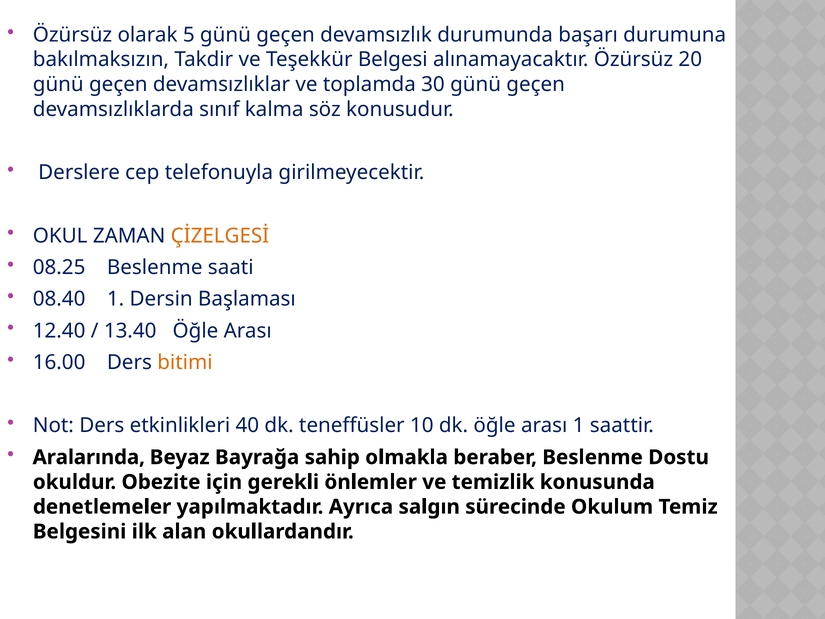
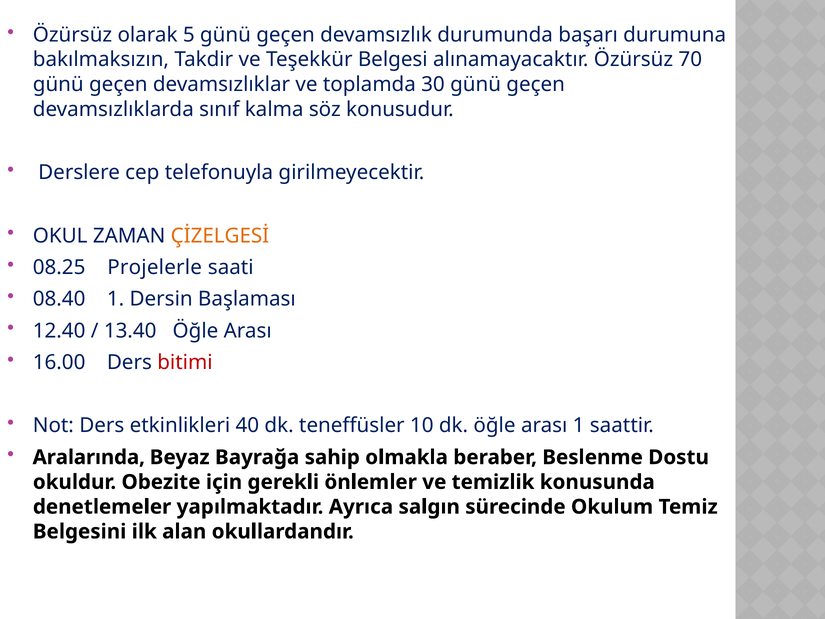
20: 20 -> 70 (690, 60)
08.25 Beslenme: Beslenme -> Projelerle (155, 267)
bitimi colour: orange -> red (185, 362)
